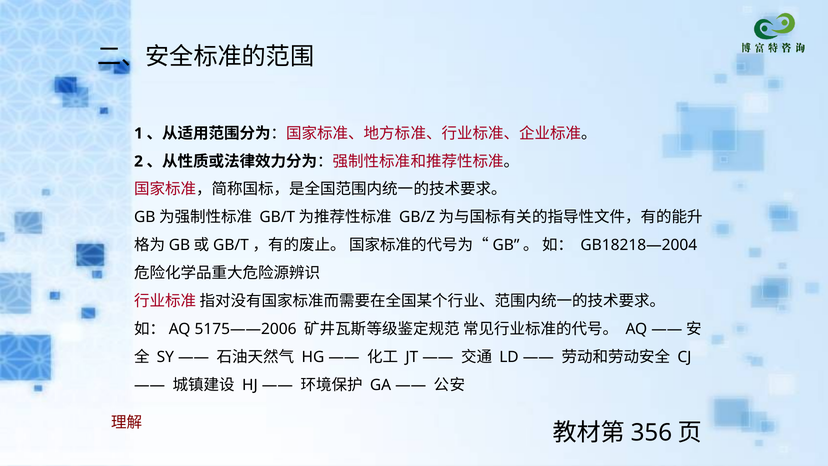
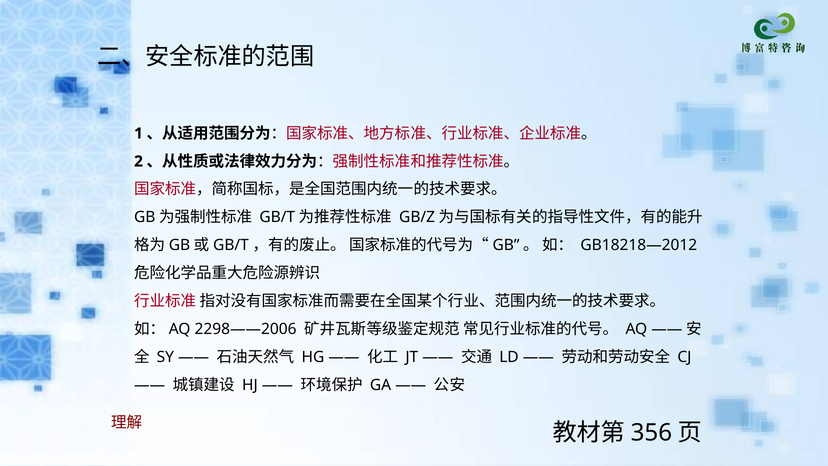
GB18218—2004: GB18218—2004 -> GB18218—2012 (639, 245)
5175——2006: 5175——2006 -> 2298——2006 (246, 329)
